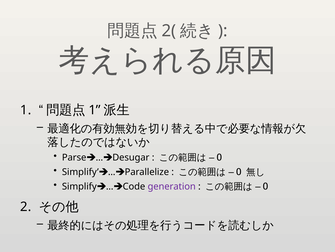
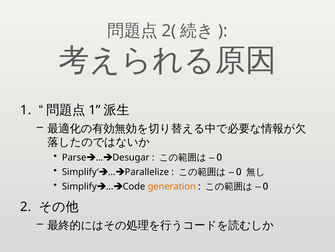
generation colour: purple -> orange (172, 186)
